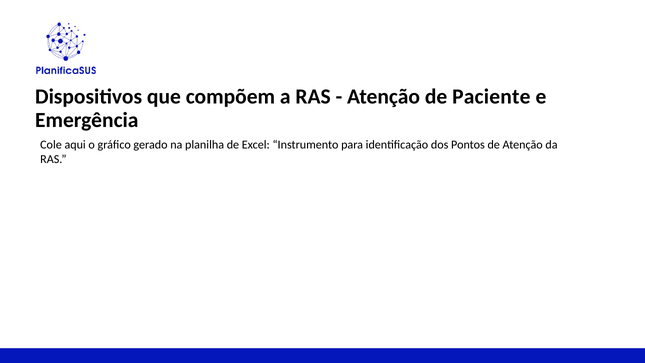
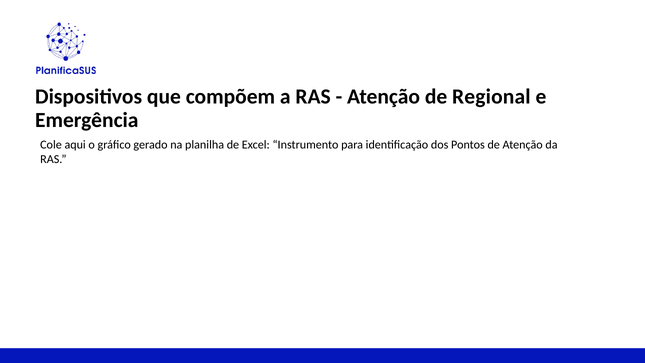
Paciente: Paciente -> Regional (491, 97)
